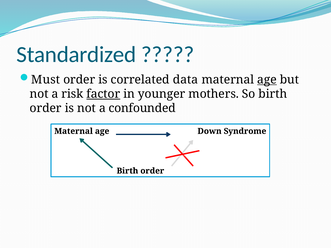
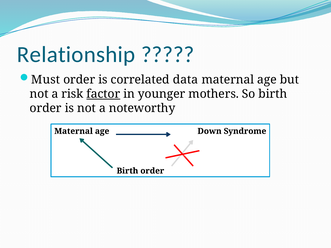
Standardized: Standardized -> Relationship (76, 55)
age underline: present -> none (267, 80)
confounded: confounded -> noteworthy (142, 108)
